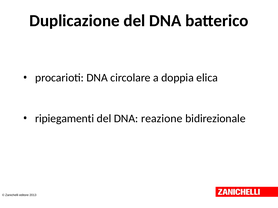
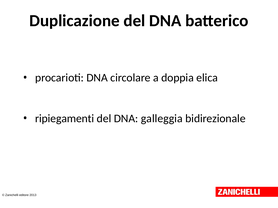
reazione: reazione -> galleggia (162, 119)
